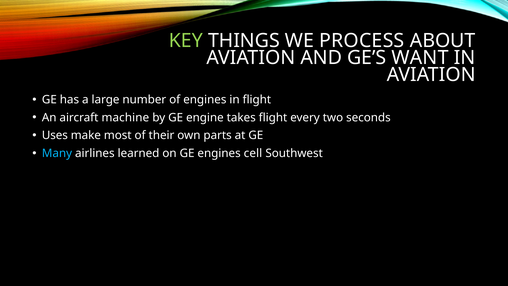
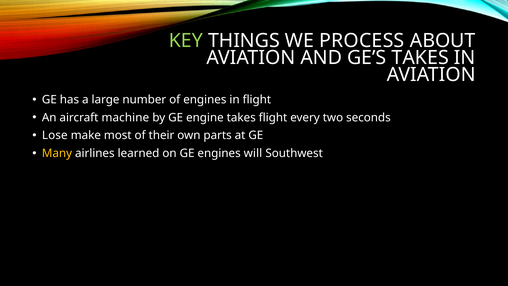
GE’S WANT: WANT -> TAKES (420, 58)
Uses: Uses -> Lose (55, 135)
Many colour: light blue -> yellow (57, 153)
cell: cell -> will (253, 153)
